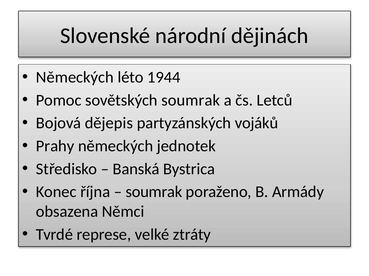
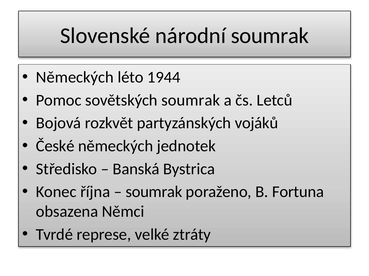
národní dějinách: dějinách -> soumrak (270, 36)
dějepis: dějepis -> rozkvět (109, 123)
Prahy: Prahy -> České (55, 146)
Armády: Armády -> Fortuna (298, 192)
